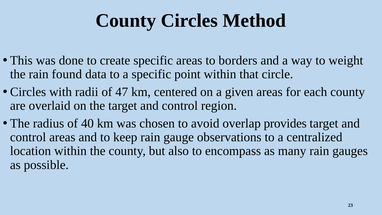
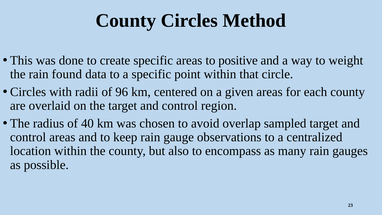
borders: borders -> positive (238, 60)
47: 47 -> 96 (122, 92)
provides: provides -> sampled (285, 123)
